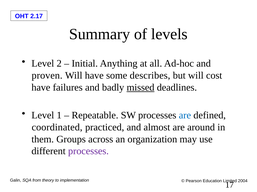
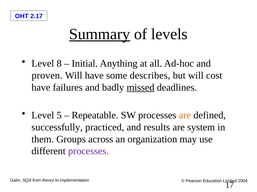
Summary underline: none -> present (100, 34)
2: 2 -> 8 (59, 64)
1: 1 -> 5 (59, 116)
are colour: blue -> orange (185, 116)
coordinated: coordinated -> successfully (57, 128)
almost: almost -> results (157, 128)
around: around -> system (201, 128)
